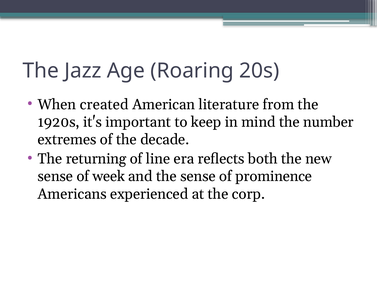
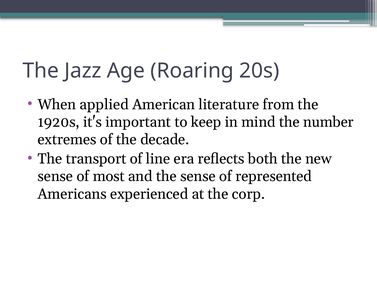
created: created -> applied (104, 104)
returning: returning -> transport (96, 159)
week: week -> most (109, 176)
prominence: prominence -> represented (274, 176)
